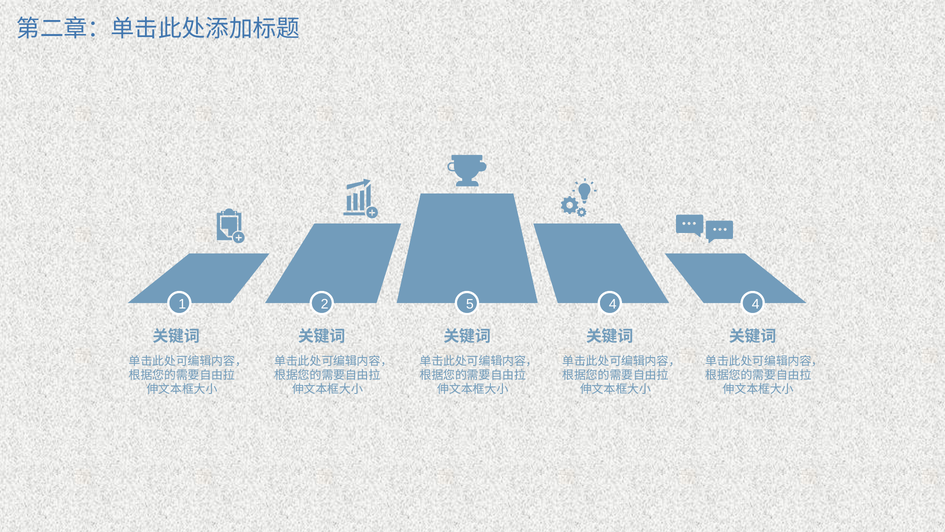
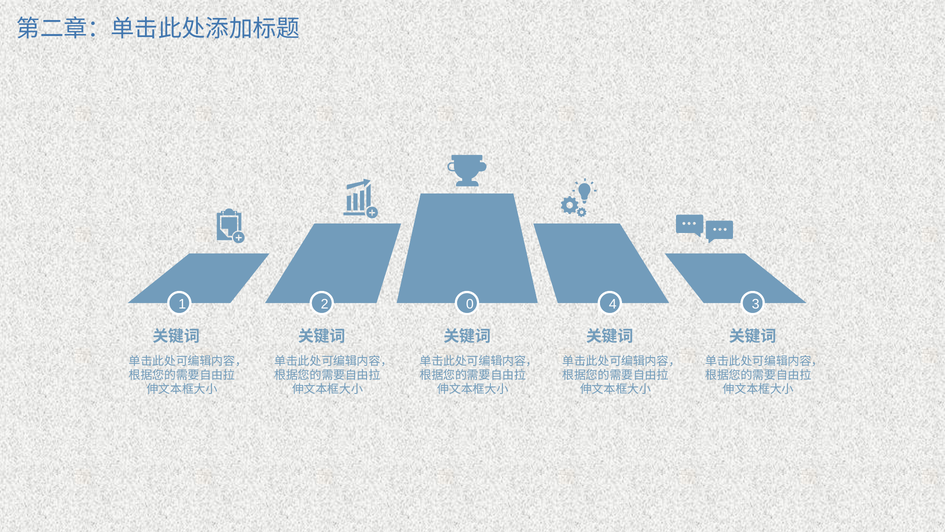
5: 5 -> 0 (470, 304)
4 4: 4 -> 3 (756, 304)
